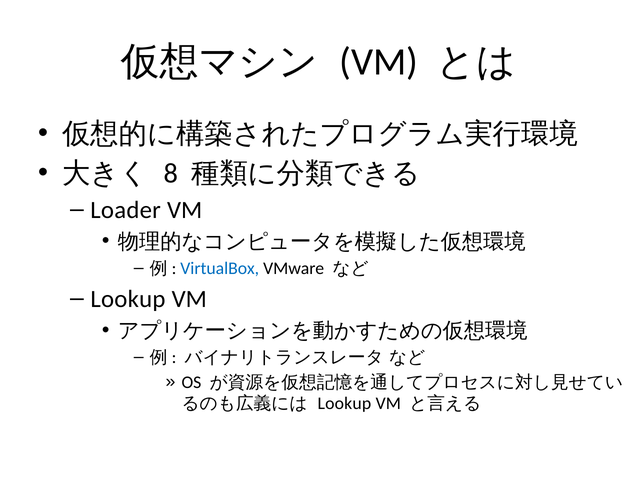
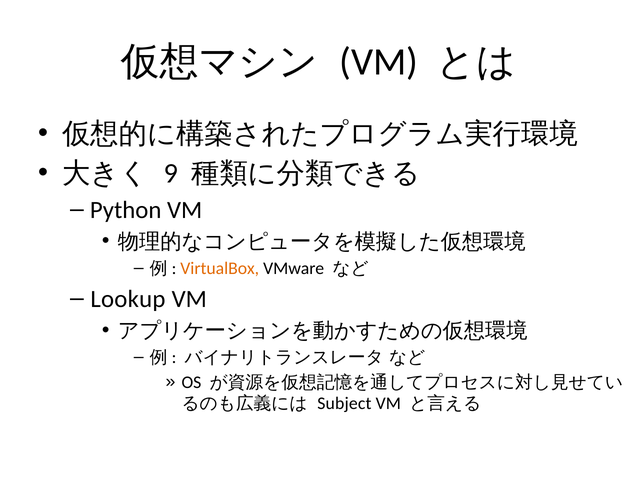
8: 8 -> 9 (171, 173)
Loader: Loader -> Python (126, 210)
VirtualBox colour: blue -> orange (220, 268)
Lookup: Lookup -> Subject (344, 403)
